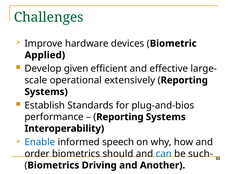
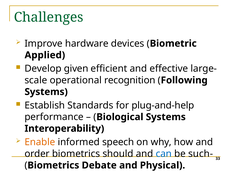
extensively: extensively -> recognition (130, 80)
Reporting: Reporting -> Following (184, 80)
plug-and-bios: plug-and-bios -> plug-and-help (163, 105)
Reporting: Reporting -> Biological (120, 117)
Enable colour: blue -> orange (40, 142)
Driving: Driving -> Debate (99, 165)
Another: Another -> Physical (163, 165)
